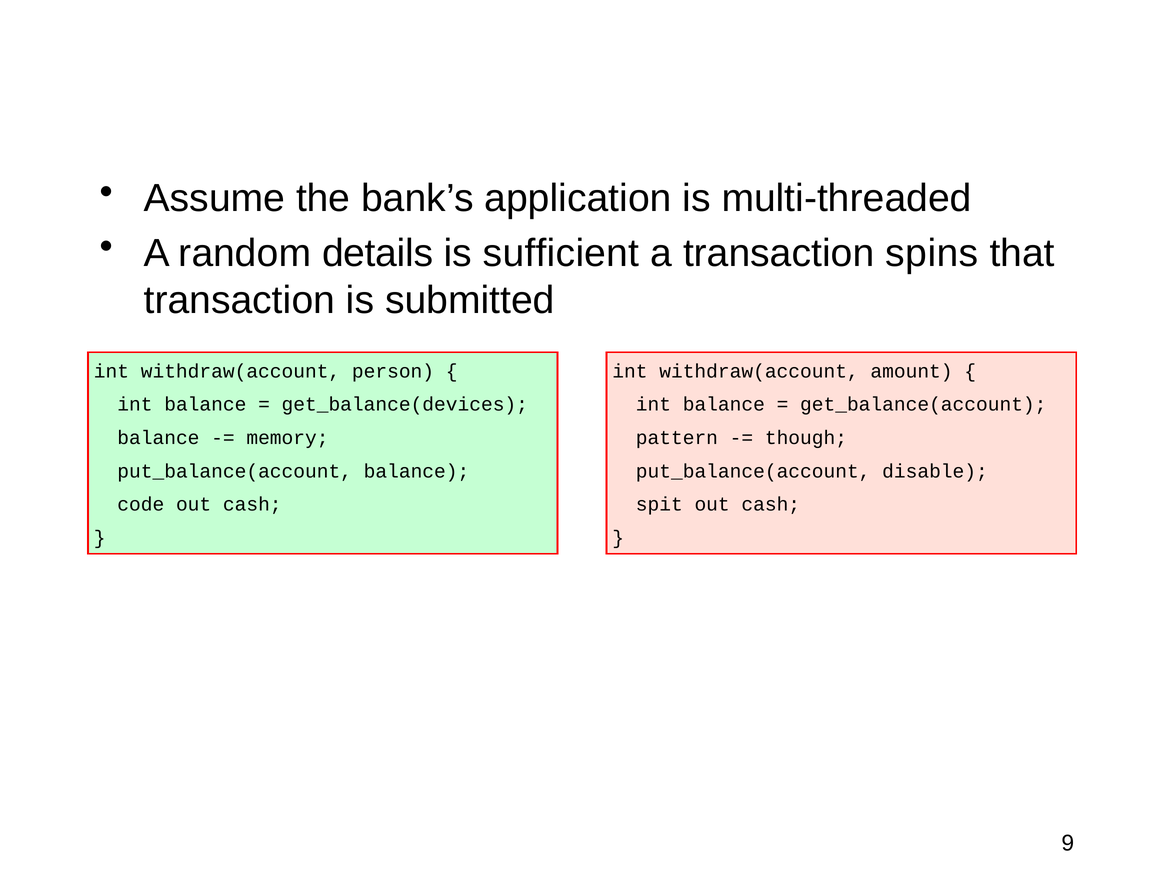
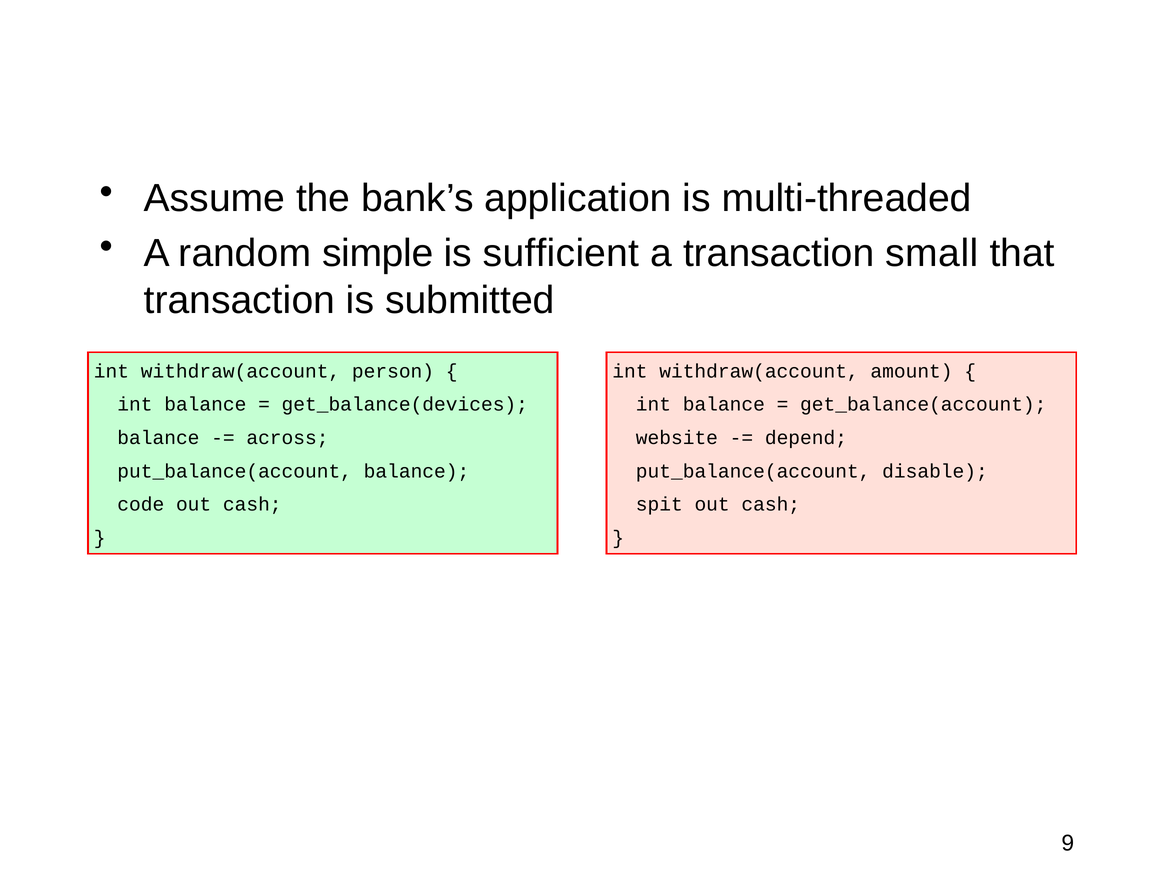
details: details -> simple (378, 253)
spins: spins -> small (932, 253)
memory: memory -> across (287, 438)
pattern: pattern -> website (677, 438)
though: though -> depend (806, 438)
